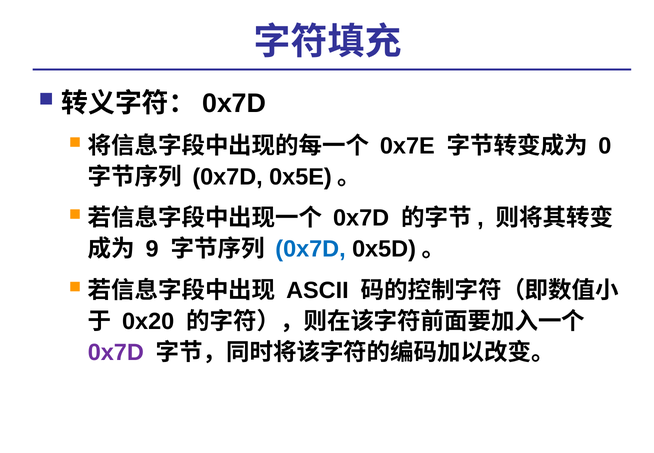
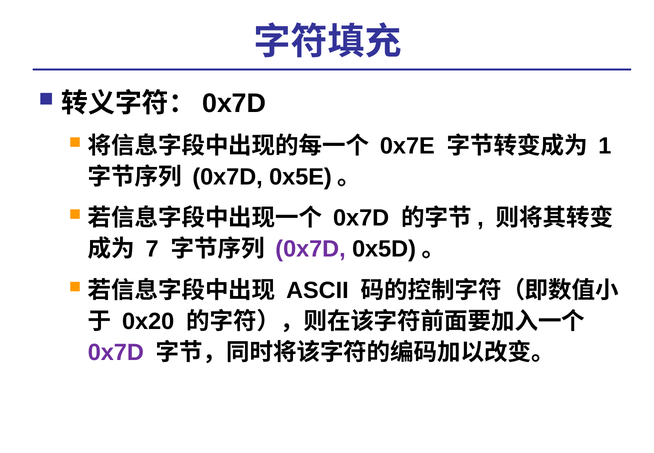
0: 0 -> 1 (605, 146)
9: 9 -> 7 (152, 249)
0x7D colour: blue -> purple (310, 249)
